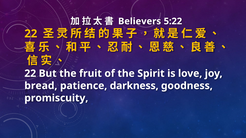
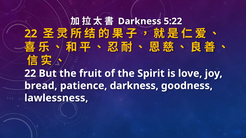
Believers: Believers -> Darkness (140, 21)
promiscuity: promiscuity -> lawlessness (56, 98)
